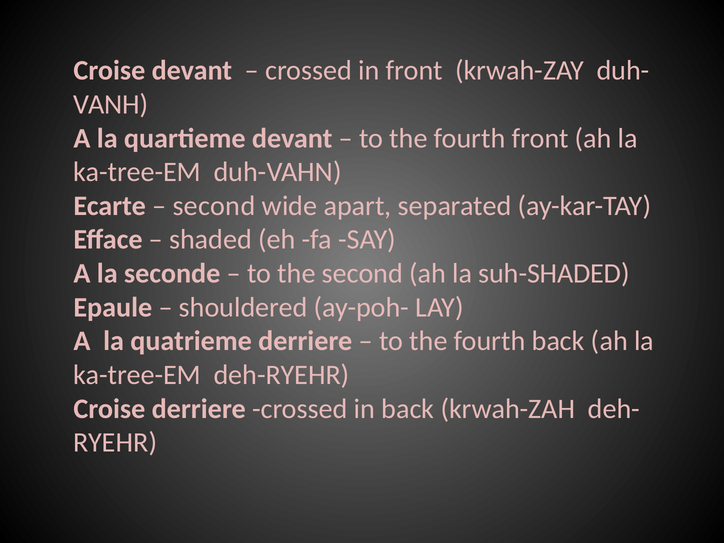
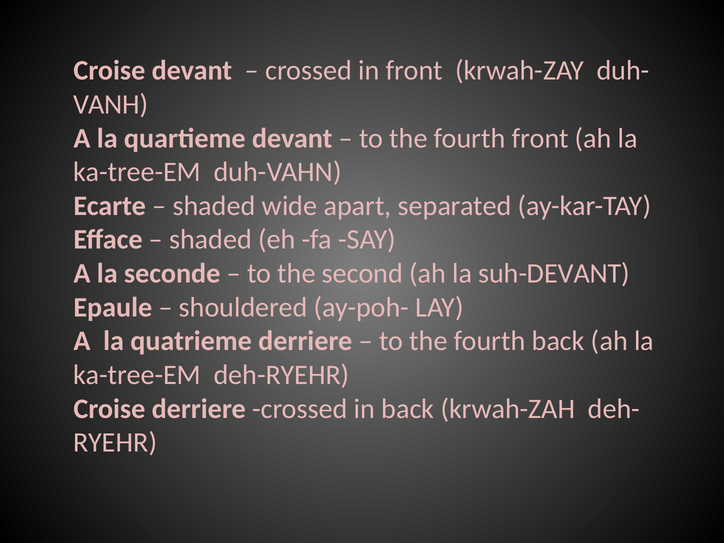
second: second -> shaded (214, 206)
suh-SHADED: suh-SHADED -> suh-DEVANT (554, 273)
